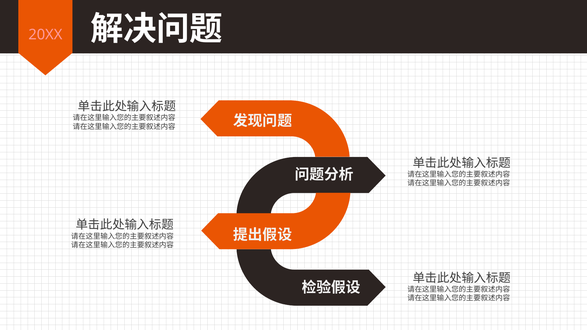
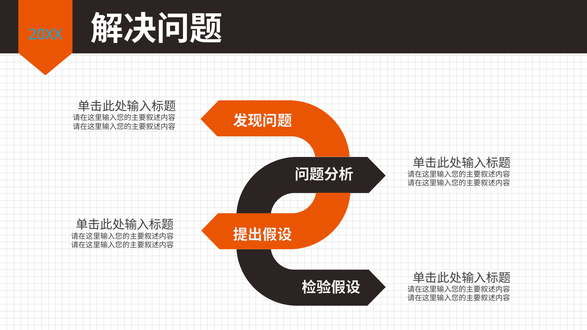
20XX colour: pink -> light blue (45, 35)
